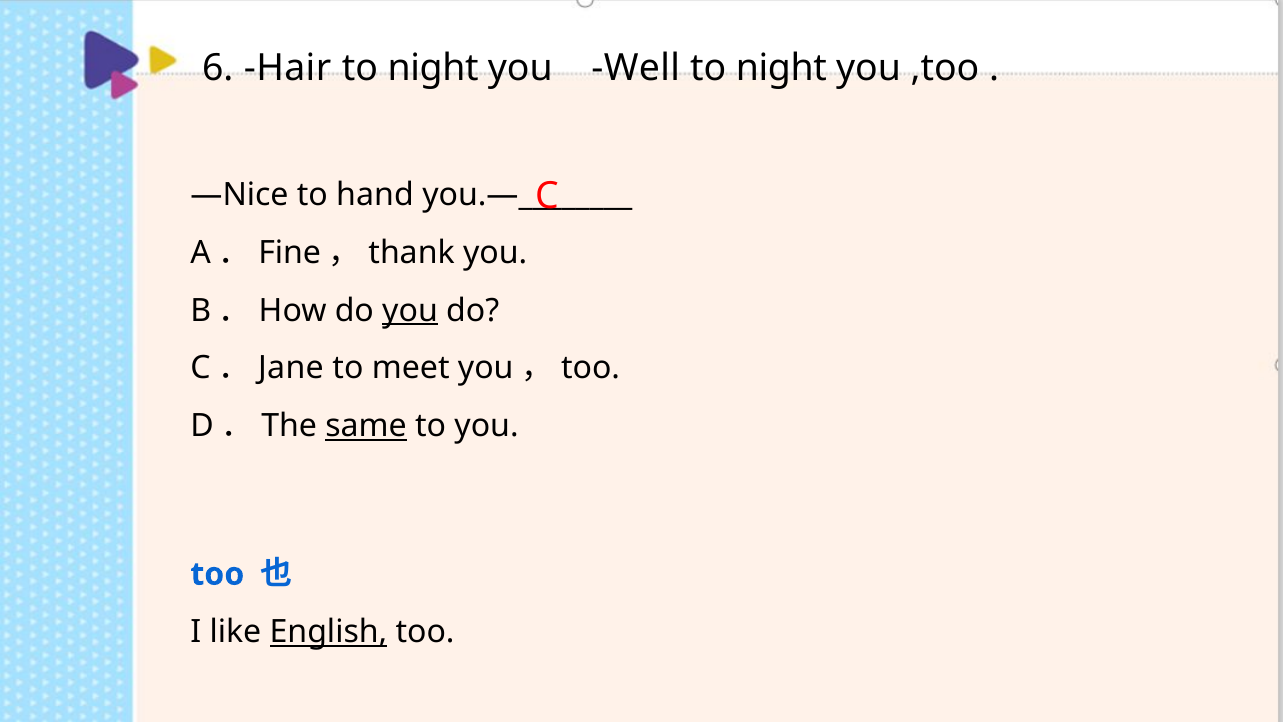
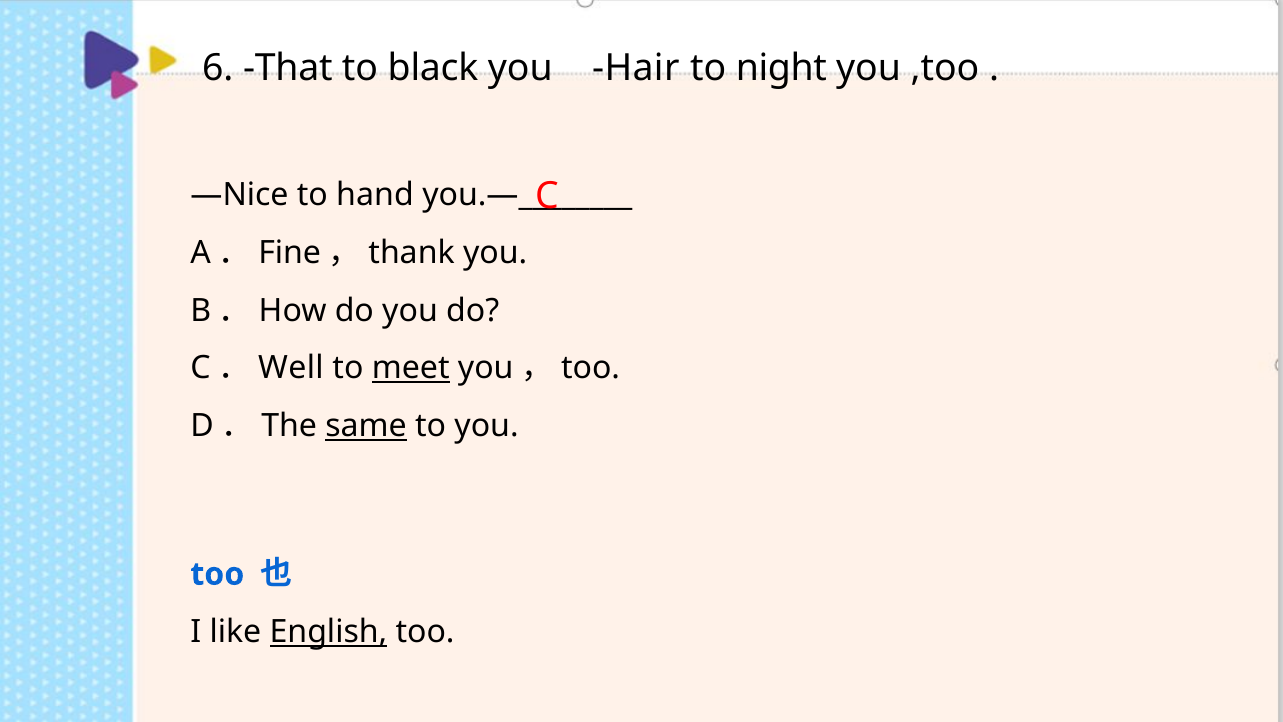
Hair: Hair -> That (288, 68)
night: night -> black (433, 68)
Well: Well -> Hair (636, 68)
you underline: present -> none (410, 310)
Jane: Jane -> Well (291, 368)
meet underline: none -> present (411, 368)
